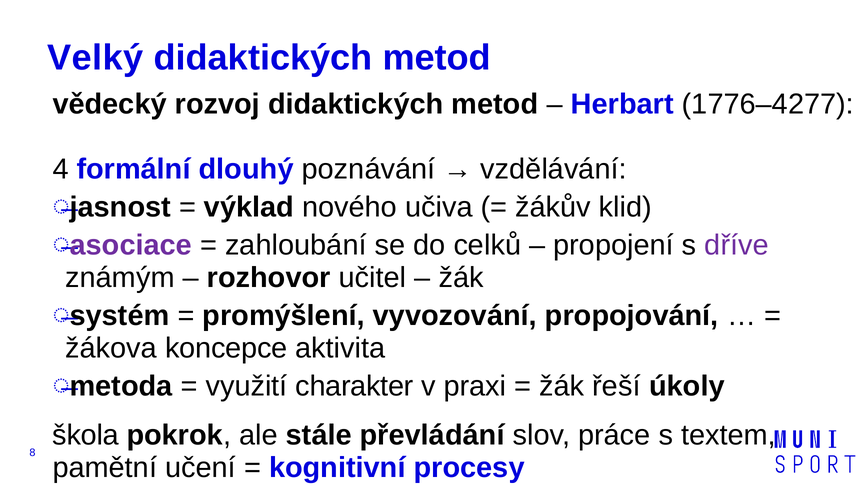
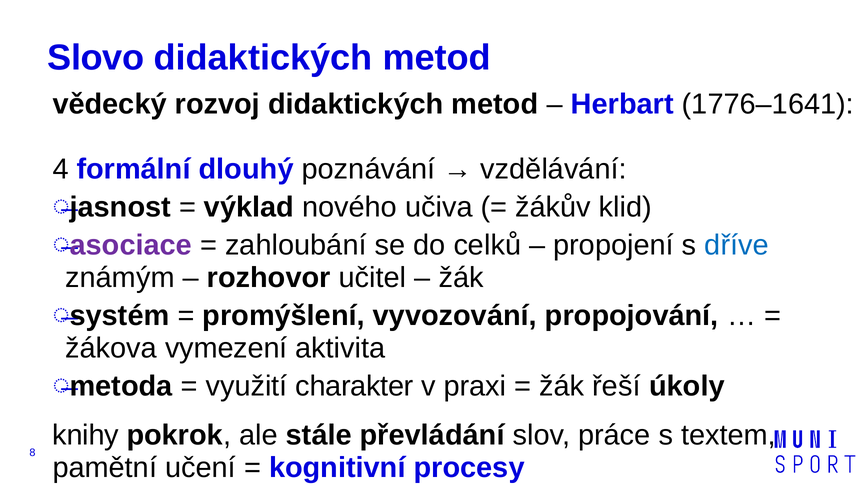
Velký: Velký -> Slovo (96, 58)
1776–4277: 1776–4277 -> 1776–1641 (768, 104)
dříve colour: purple -> blue (737, 245)
koncepce: koncepce -> vymezení (226, 348)
škola: škola -> knihy (86, 435)
